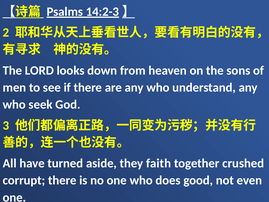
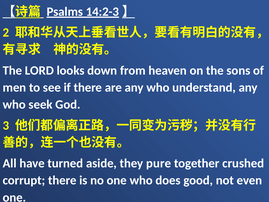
faith: faith -> pure (159, 163)
